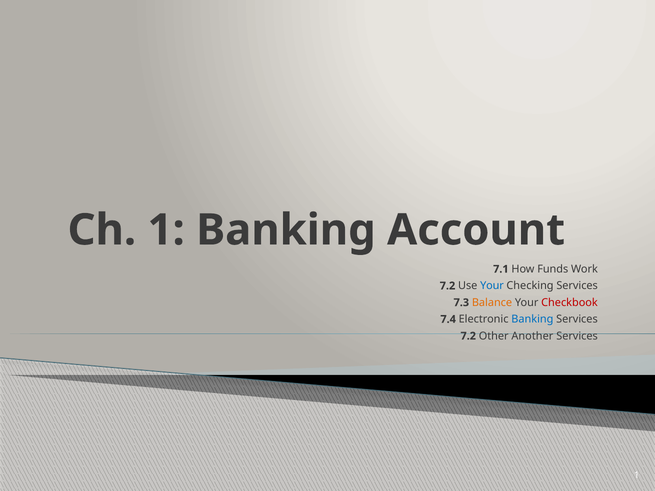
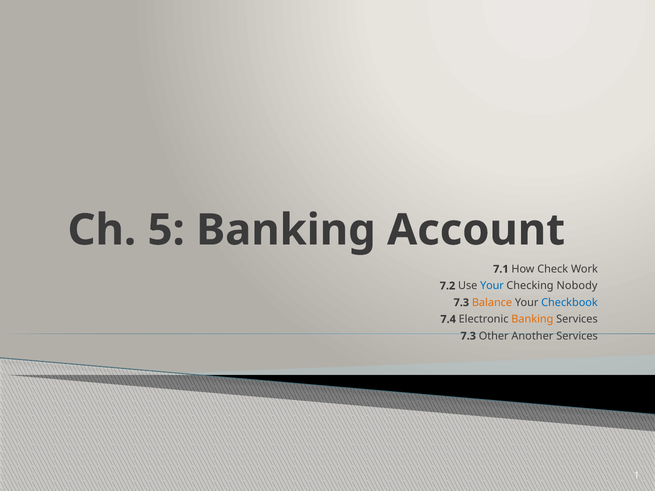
Ch 1: 1 -> 5 (166, 230)
Funds: Funds -> Check (553, 269)
Checking Services: Services -> Nobody (577, 286)
Checkbook colour: red -> blue (569, 303)
Banking colour: blue -> orange (532, 319)
7.2: 7.2 -> 7.3 (468, 336)
